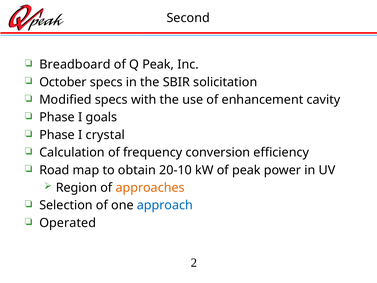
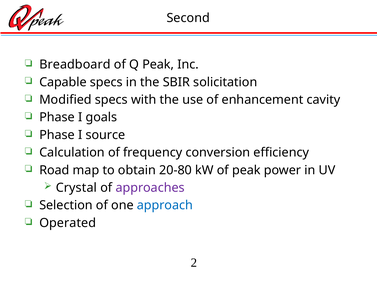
October: October -> Capable (63, 82)
crystal: crystal -> source (105, 135)
20-10: 20-10 -> 20-80 (176, 170)
Region: Region -> Crystal (76, 188)
approaches colour: orange -> purple (150, 188)
